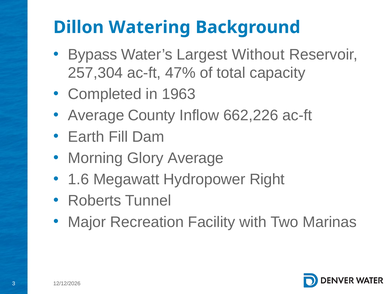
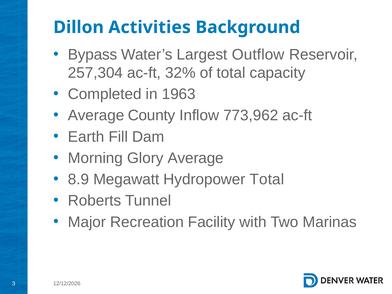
Watering: Watering -> Activities (150, 27)
Without: Without -> Outflow (258, 55)
47%: 47% -> 32% (180, 73)
662,226: 662,226 -> 773,962 (251, 115)
1.6: 1.6 -> 8.9 (79, 179)
Hydropower Right: Right -> Total (267, 179)
